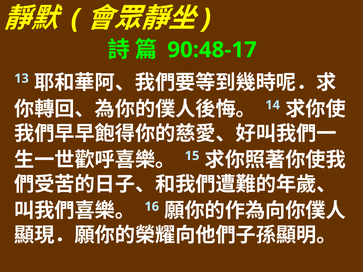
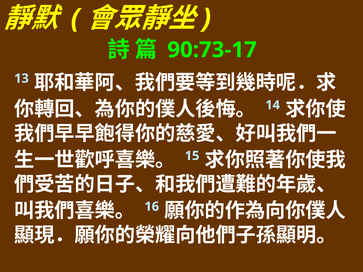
90:48-17: 90:48-17 -> 90:73-17 (212, 50)
